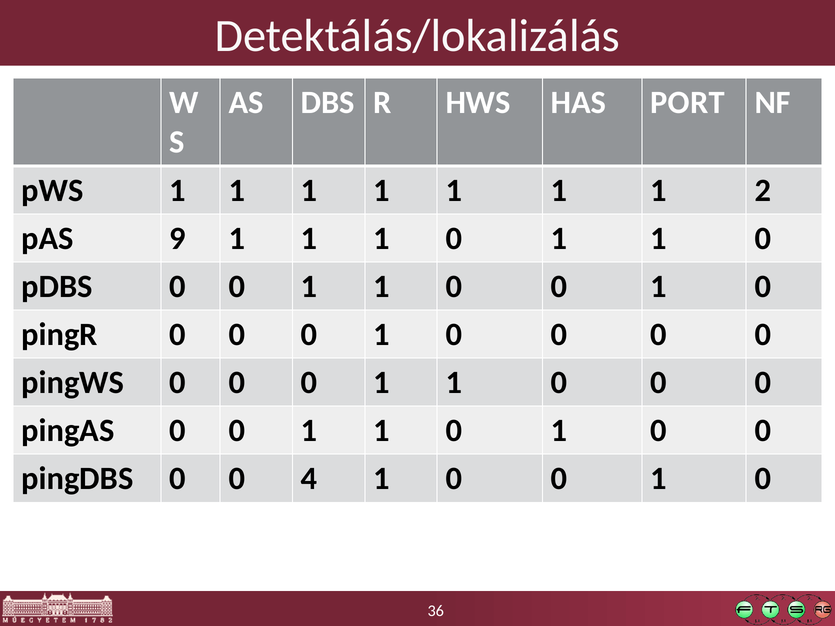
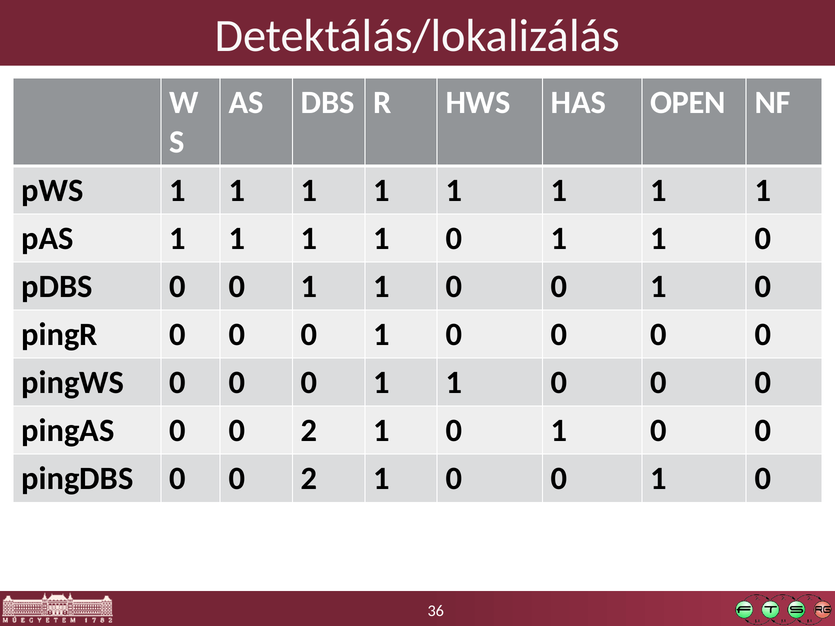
PORT: PORT -> OPEN (688, 103)
2: 2 -> 1 (763, 190)
pAS 9: 9 -> 1 (178, 238)
pingAS 0 0 1: 1 -> 2 (309, 431)
pingDBS 0 0 4: 4 -> 2 (309, 479)
